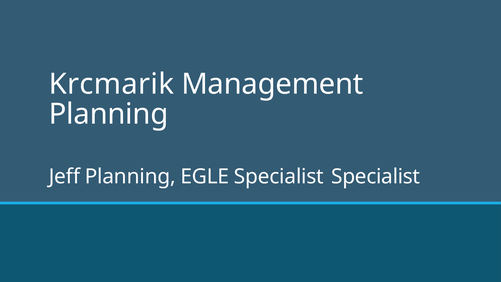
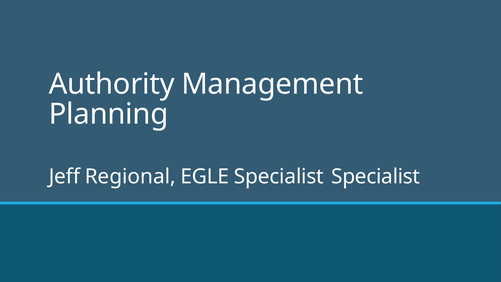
Krcmarik: Krcmarik -> Authority (112, 84)
Jeff Planning: Planning -> Regional (130, 176)
